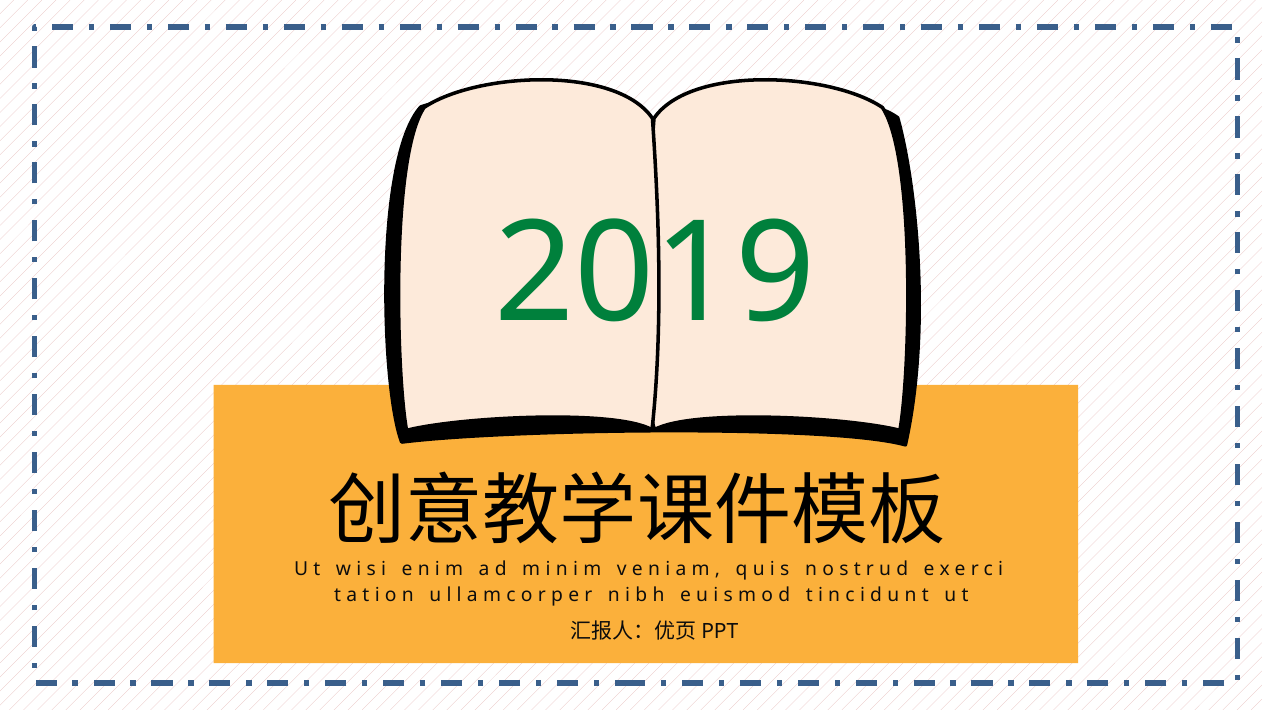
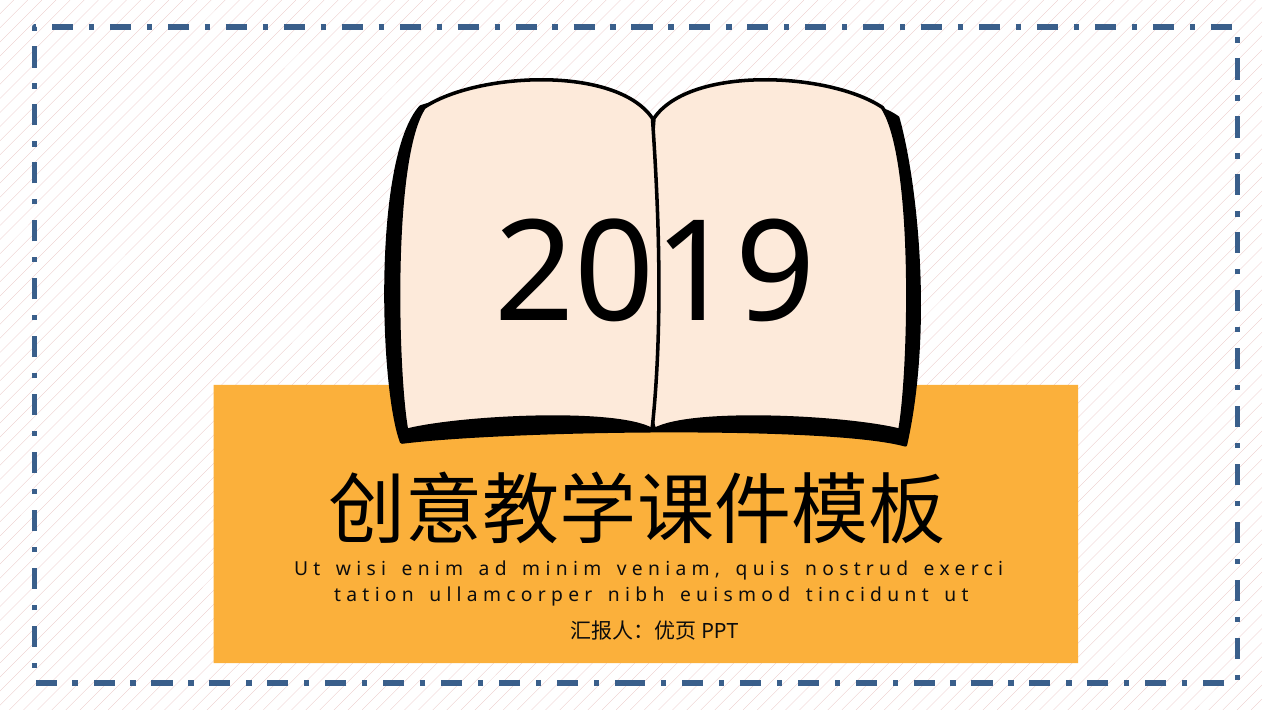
2019 colour: green -> black (655, 274)
